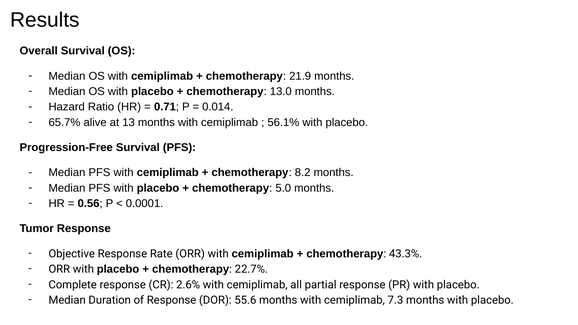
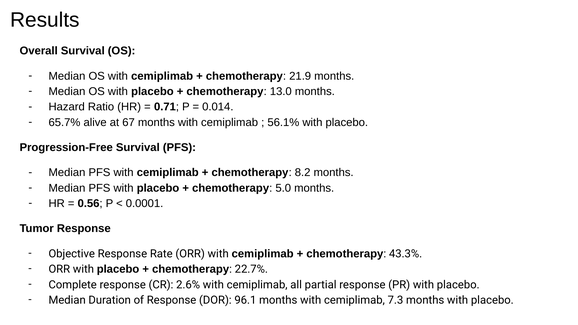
13: 13 -> 67 (129, 123)
55.6: 55.6 -> 96.1 (245, 301)
